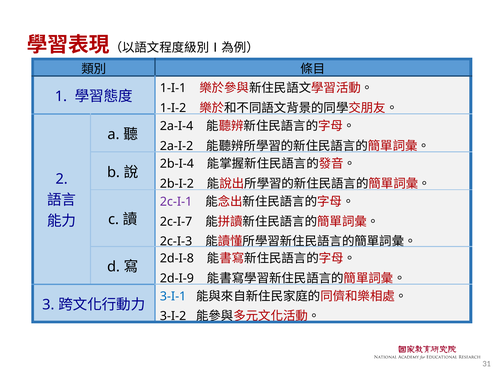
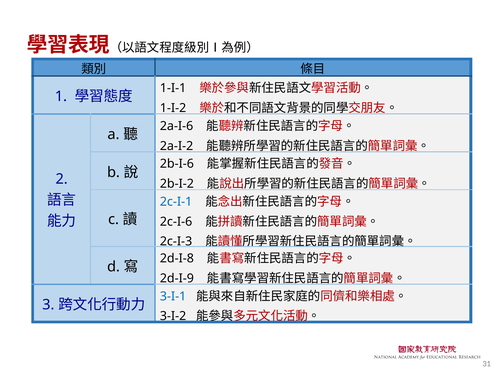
2a-I-4: 2a-I-4 -> 2a-I-6 (177, 126)
2b-I-4: 2b-I-4 -> 2b-I-6 (177, 164)
2c-I-1 colour: purple -> blue (176, 202)
2c-I-7: 2c-I-7 -> 2c-I-6 (176, 221)
